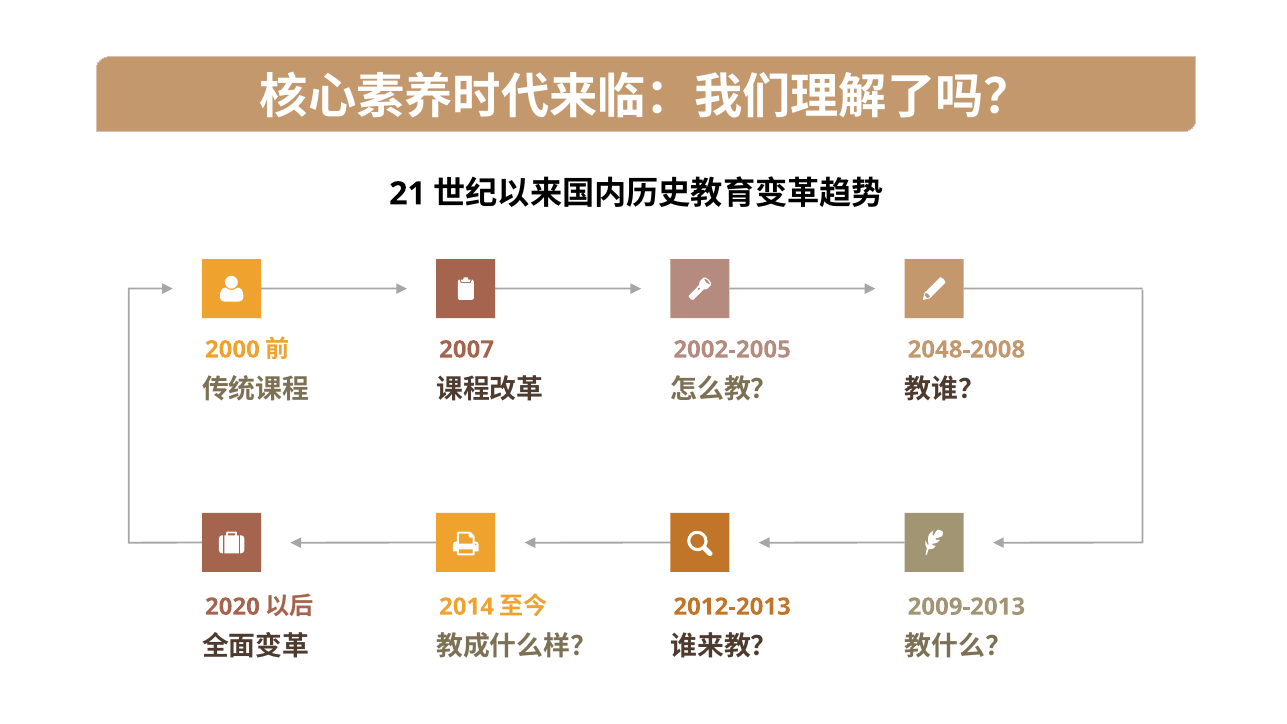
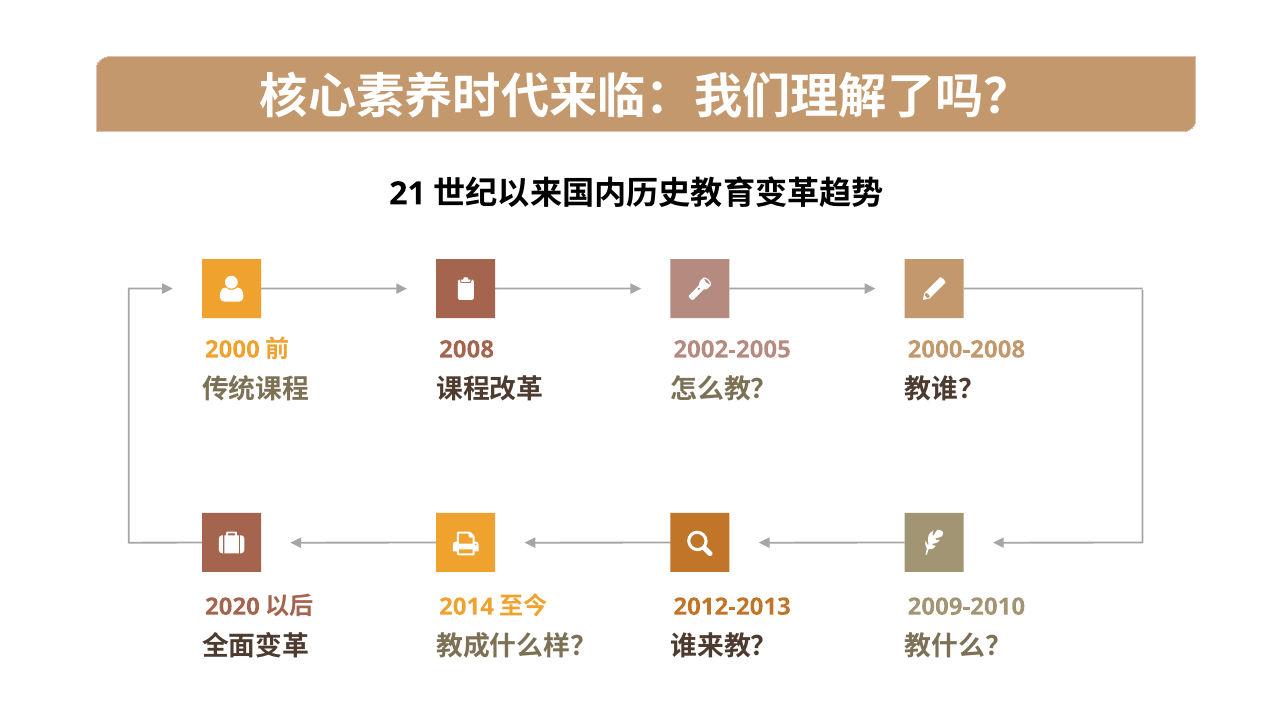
2007: 2007 -> 2008 (467, 350)
2048-2008: 2048-2008 -> 2000-2008 (966, 350)
2009-2013: 2009-2013 -> 2009-2010 (966, 607)
